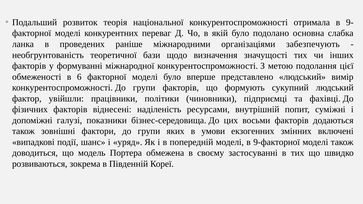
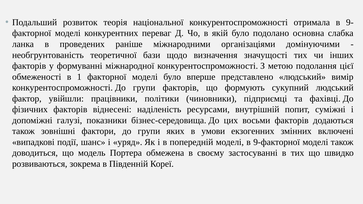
забезпечують: забезпечують -> домінуючими (313, 44)
6: 6 -> 1 (79, 77)
